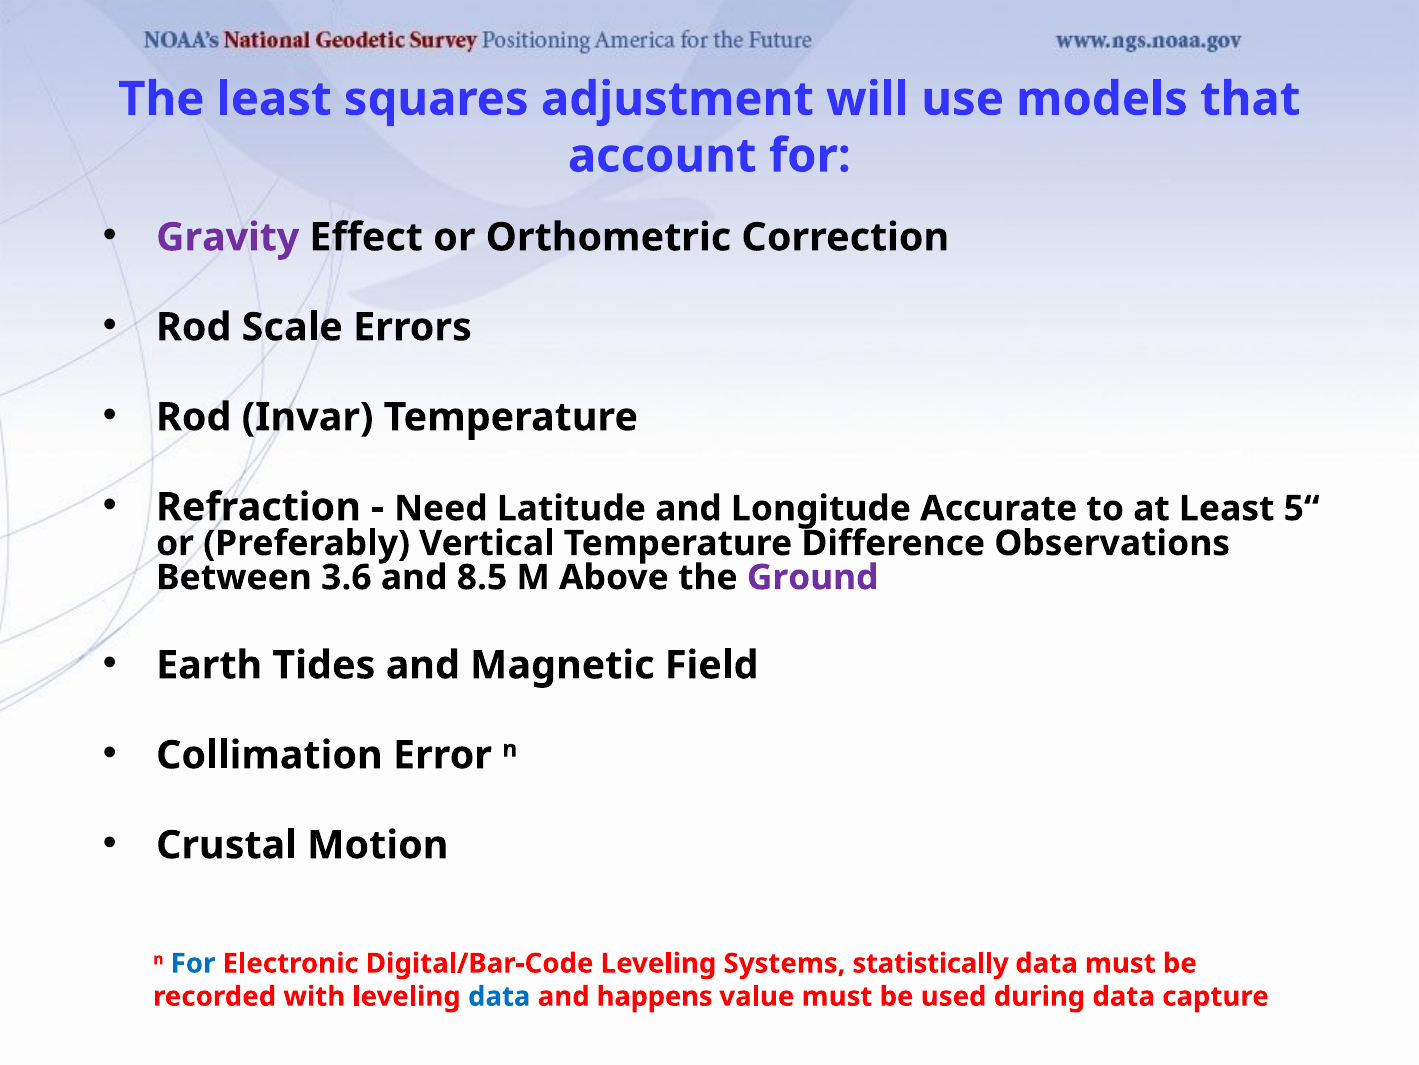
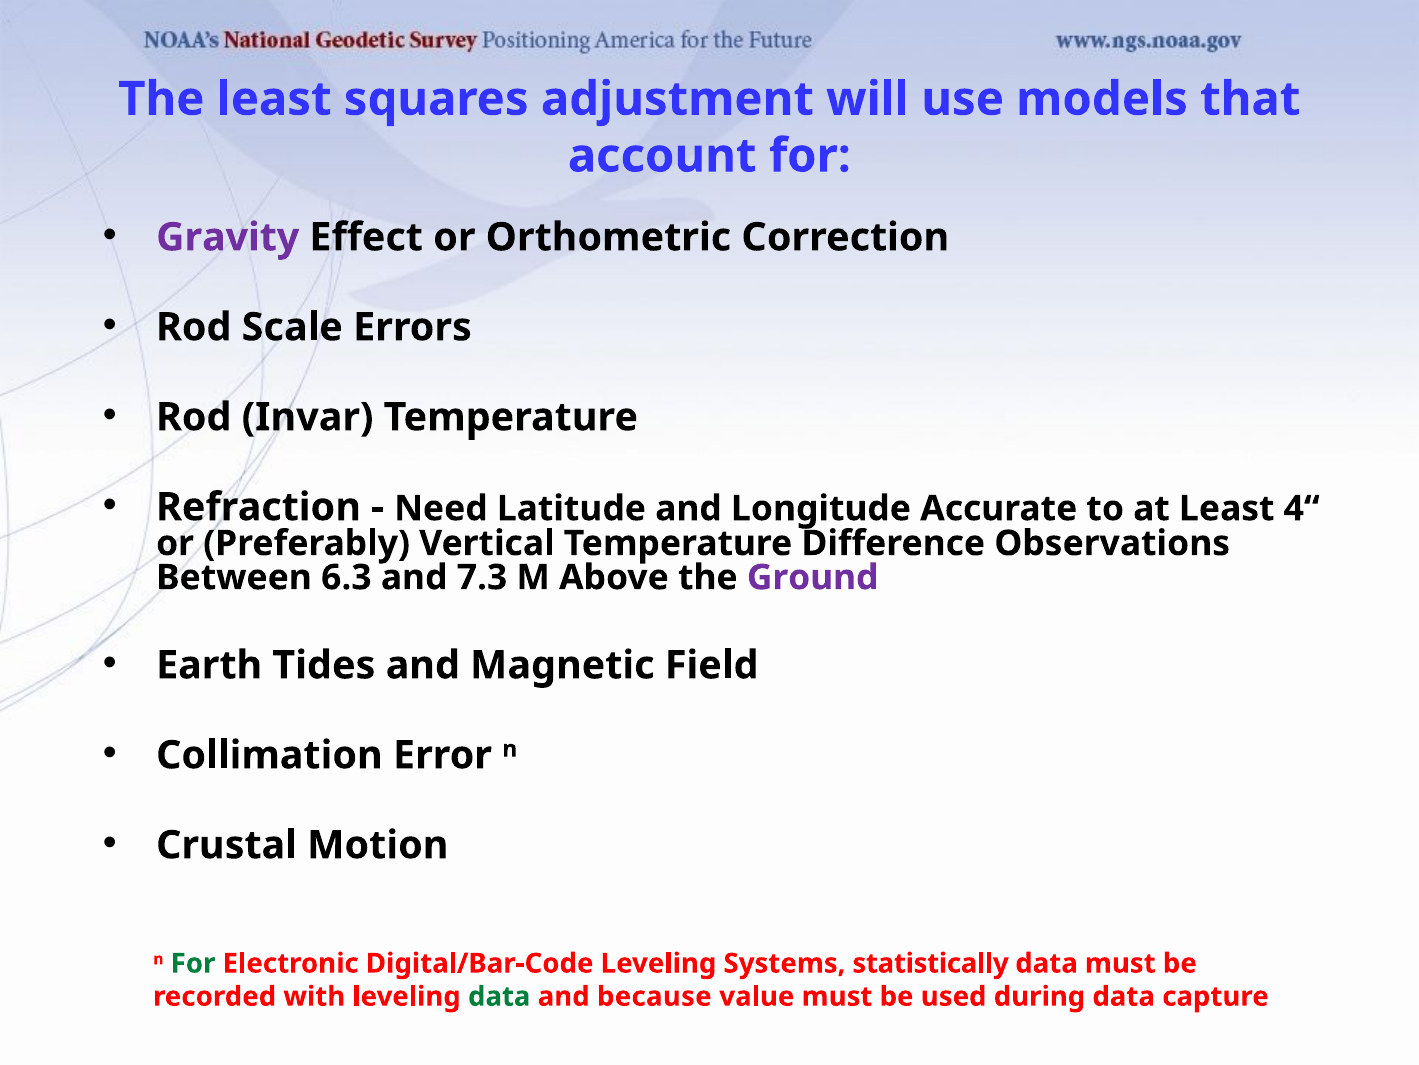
5“: 5“ -> 4“ (1302, 508)
3.6: 3.6 -> 6.3 (346, 577)
8.5: 8.5 -> 7.3 (482, 577)
For colour: blue -> green (193, 963)
data colour: blue -> green (499, 996)
happens: happens -> because (654, 996)
